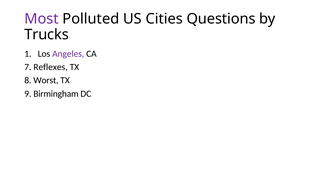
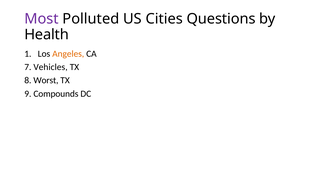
Trucks: Trucks -> Health (47, 35)
Angeles colour: purple -> orange (68, 54)
Reflexes: Reflexes -> Vehicles (51, 67)
Birmingham: Birmingham -> Compounds (56, 94)
